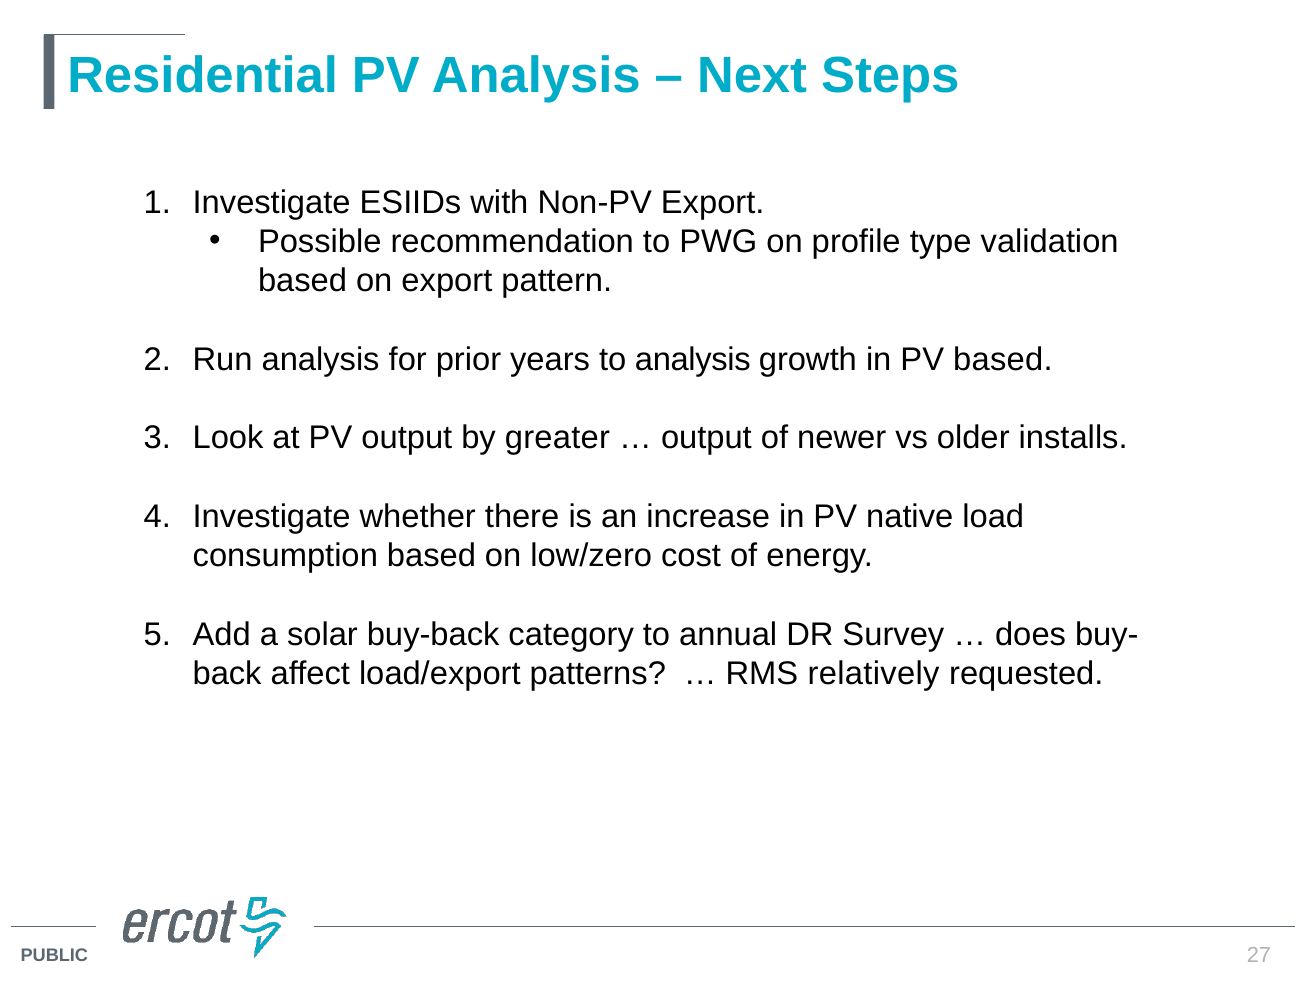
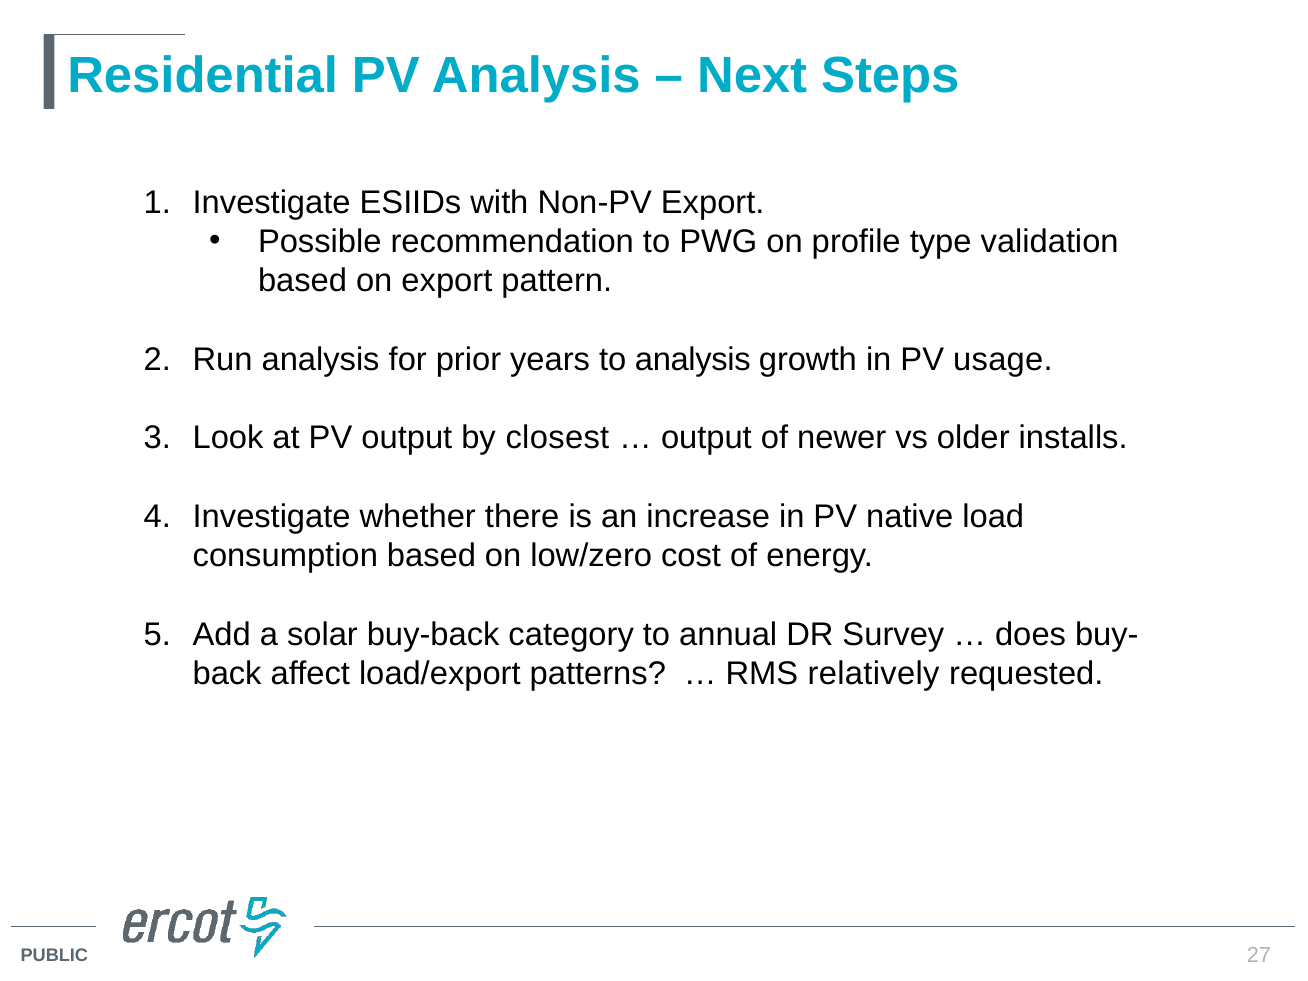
PV based: based -> usage (1003, 360)
greater: greater -> closest (557, 438)
